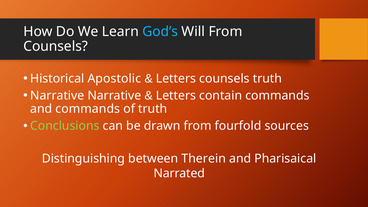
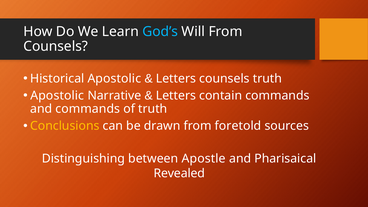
Narrative: Narrative -> Apostolic (57, 96)
Conclusions colour: light green -> yellow (65, 126)
fourfold: fourfold -> foretold (238, 126)
Therein: Therein -> Apostle (204, 159)
Narrated: Narrated -> Revealed (179, 173)
